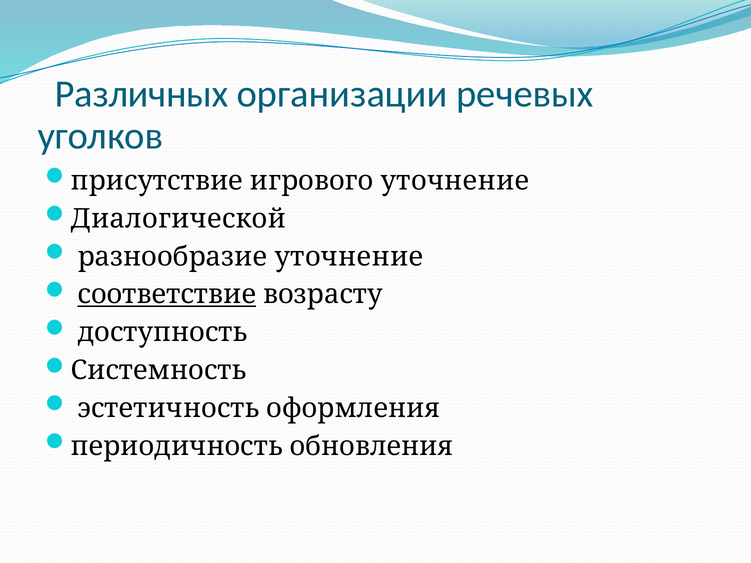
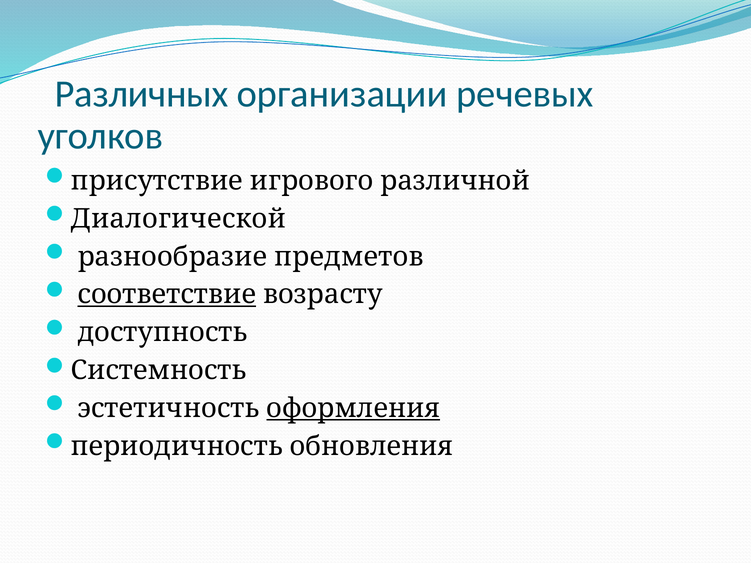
игрового уточнение: уточнение -> различной (455, 181)
разнообразие уточнение: уточнение -> предметов (349, 257)
оформления underline: none -> present (353, 408)
